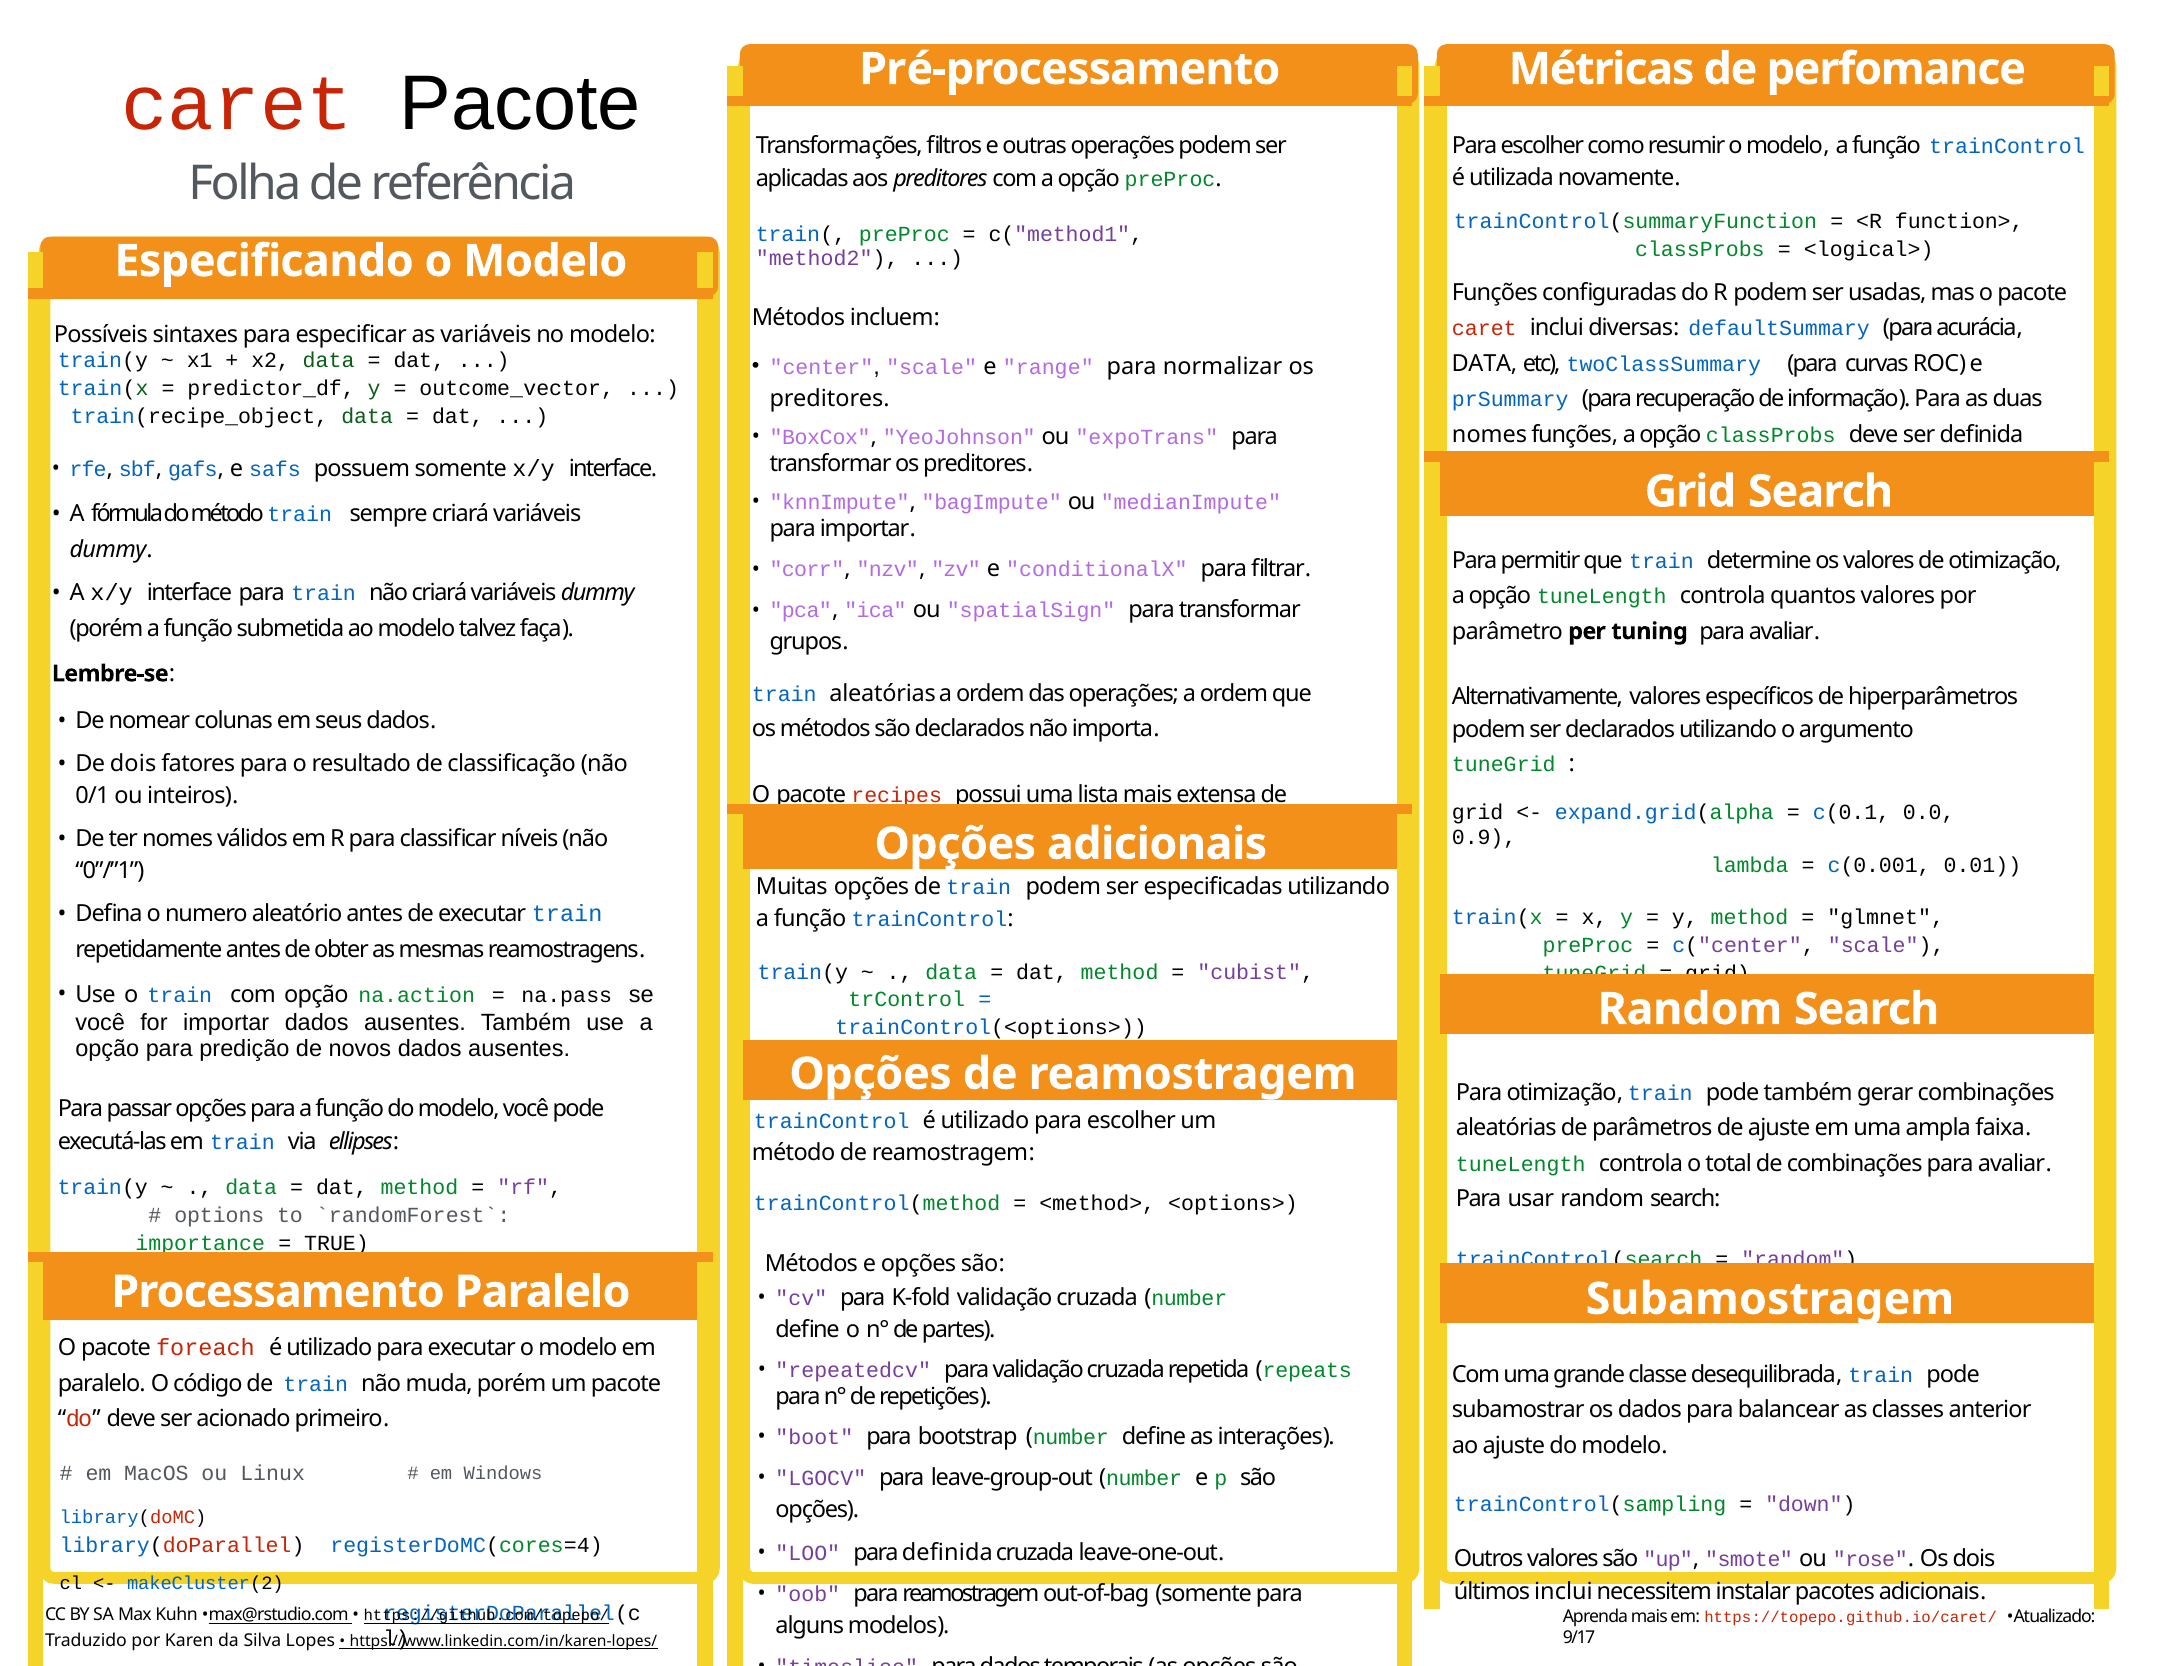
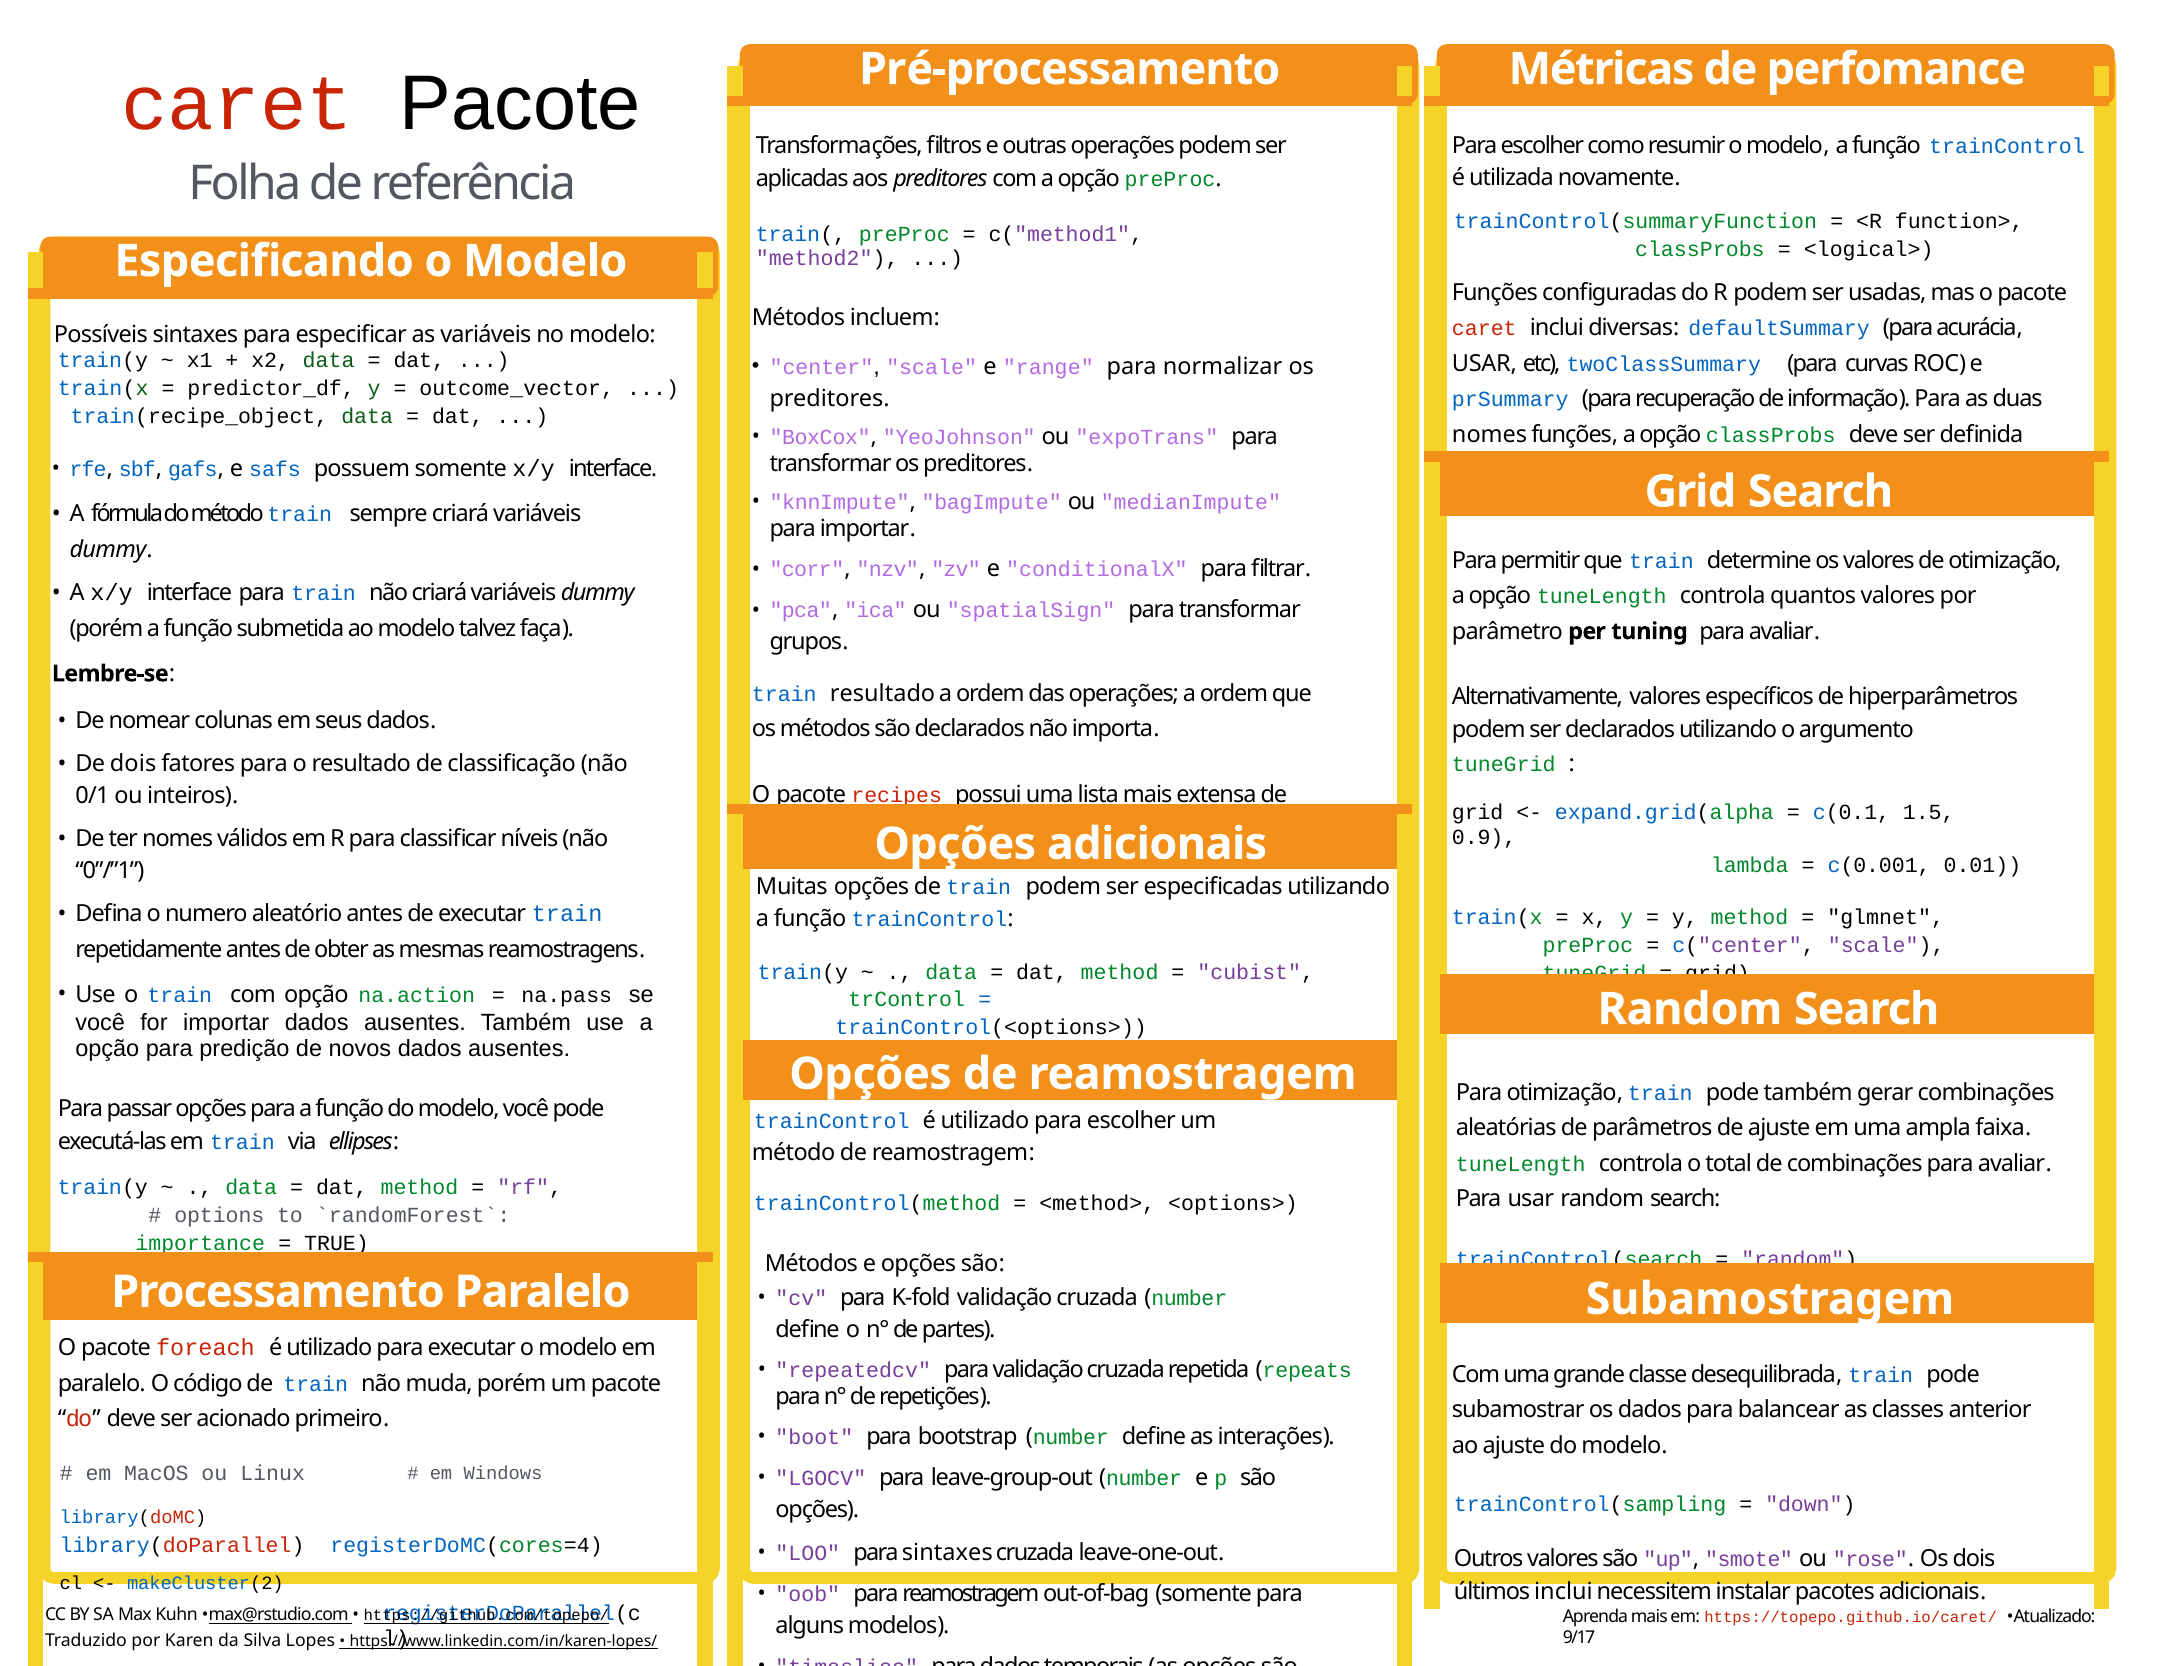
DATA: DATA -> USAR (1484, 363)
train aleatórias: aleatórias -> resultado (883, 694)
0.0: 0.0 -> 1.5 (1929, 813)
para definida: definida -> sintaxes (947, 1554)
